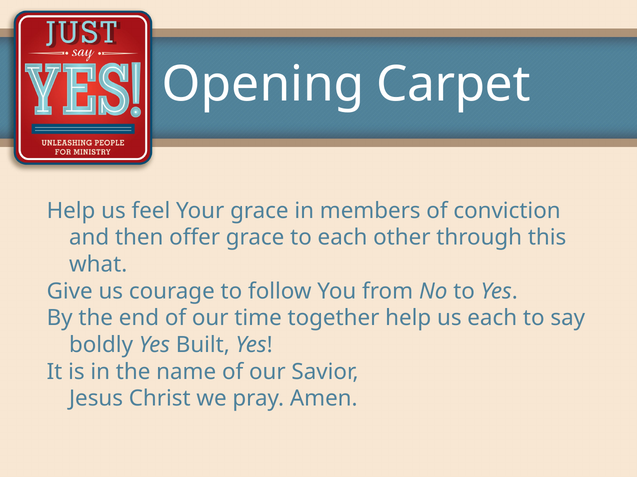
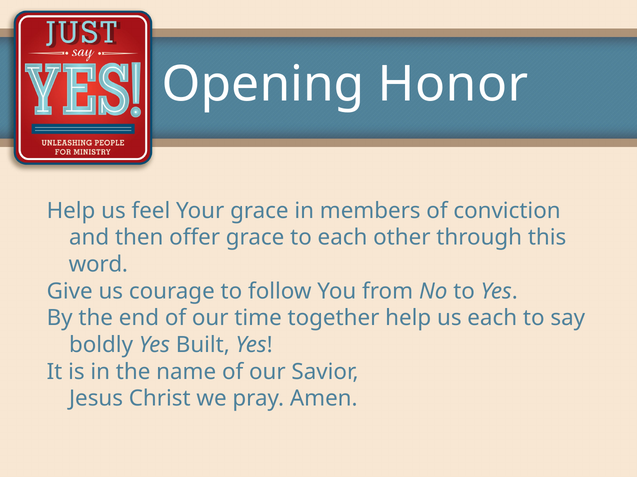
Carpet: Carpet -> Honor (453, 84)
what: what -> word (98, 265)
